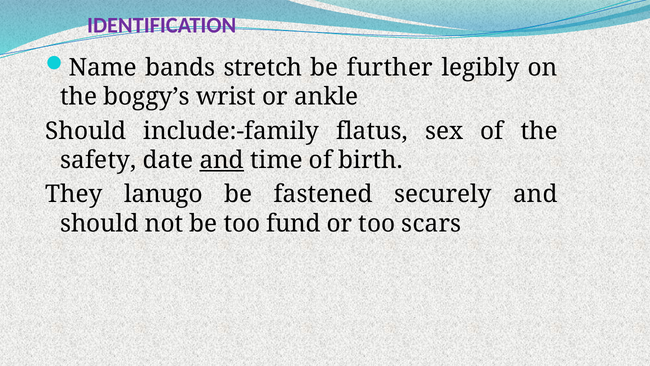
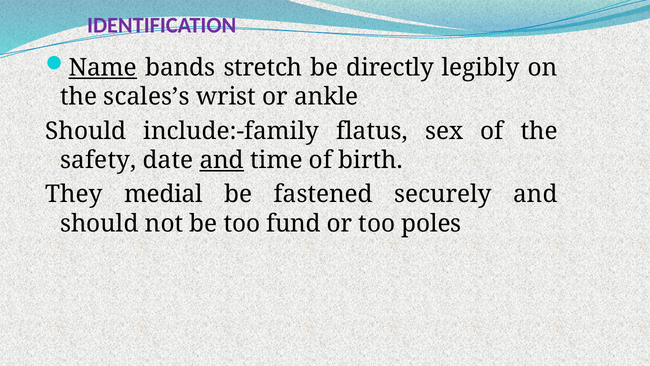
Name underline: none -> present (103, 67)
further: further -> directly (390, 67)
boggy’s: boggy’s -> scales’s (147, 97)
lanugo: lanugo -> medial (164, 194)
scars: scars -> poles (431, 223)
